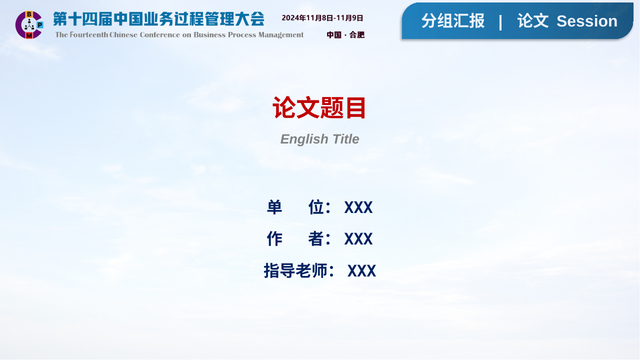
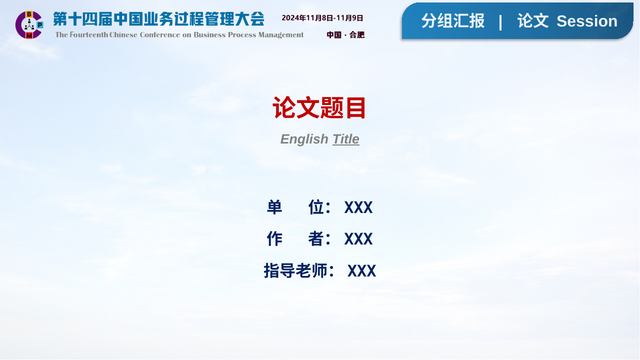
Title underline: none -> present (346, 139)
